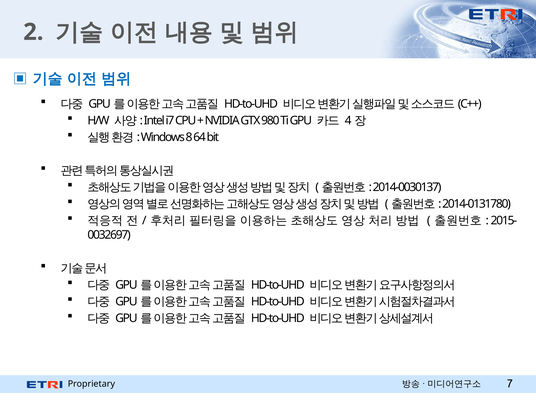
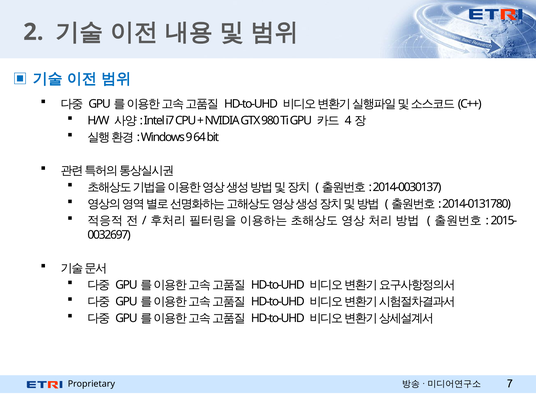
8: 8 -> 9 (189, 137)
